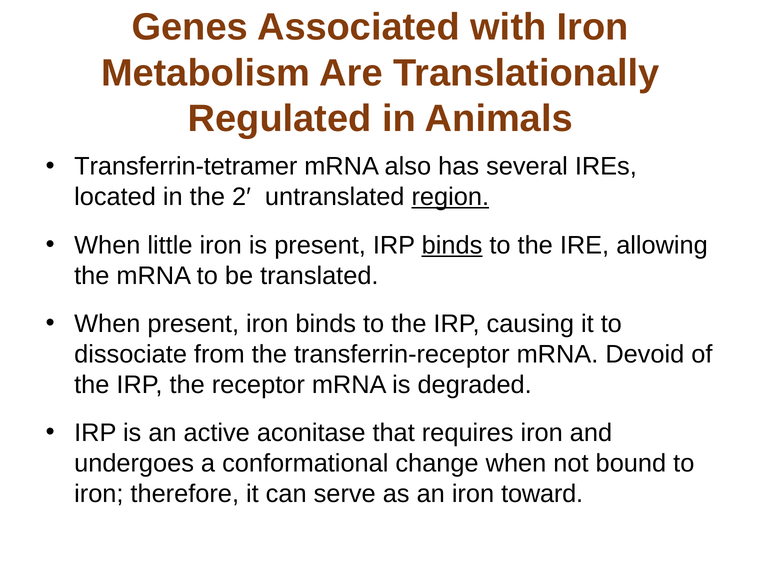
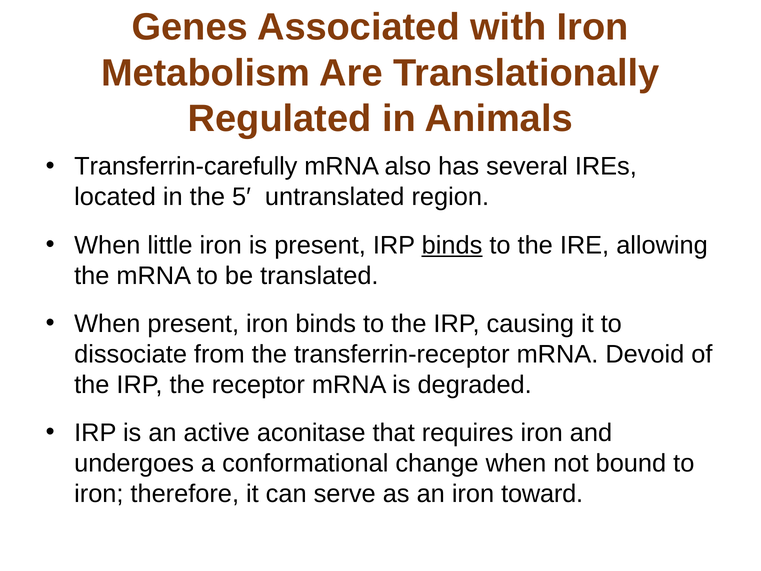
Transferrin-tetramer: Transferrin-tetramer -> Transferrin-carefully (186, 167)
2′: 2′ -> 5′ (241, 197)
region underline: present -> none (450, 197)
